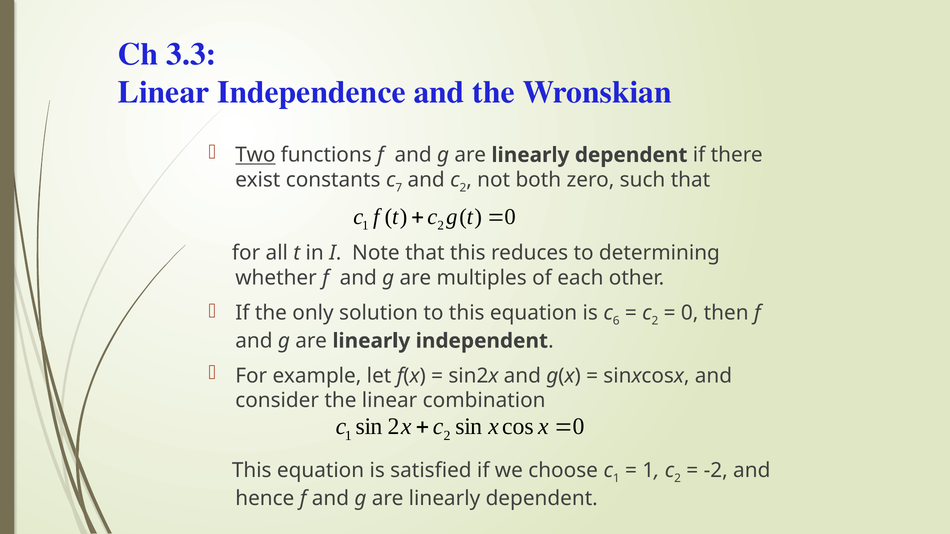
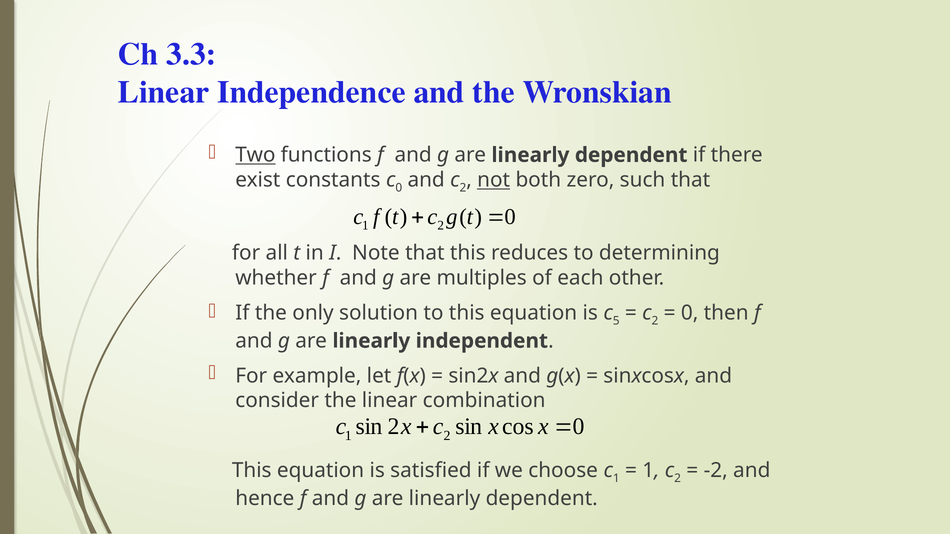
7: 7 -> 0 (399, 188)
not underline: none -> present (494, 180)
6: 6 -> 5 (616, 321)
